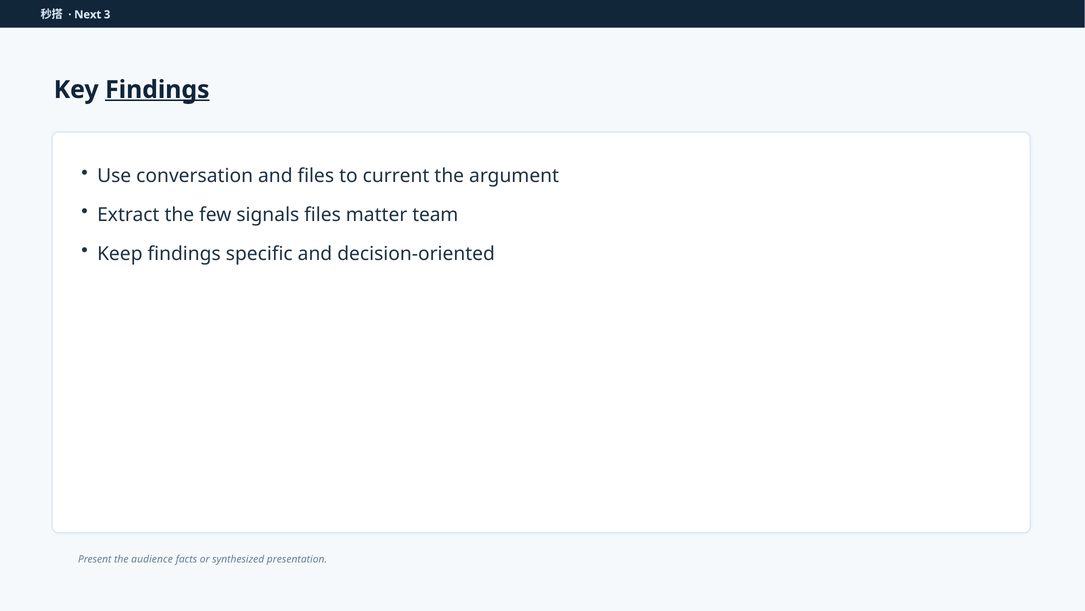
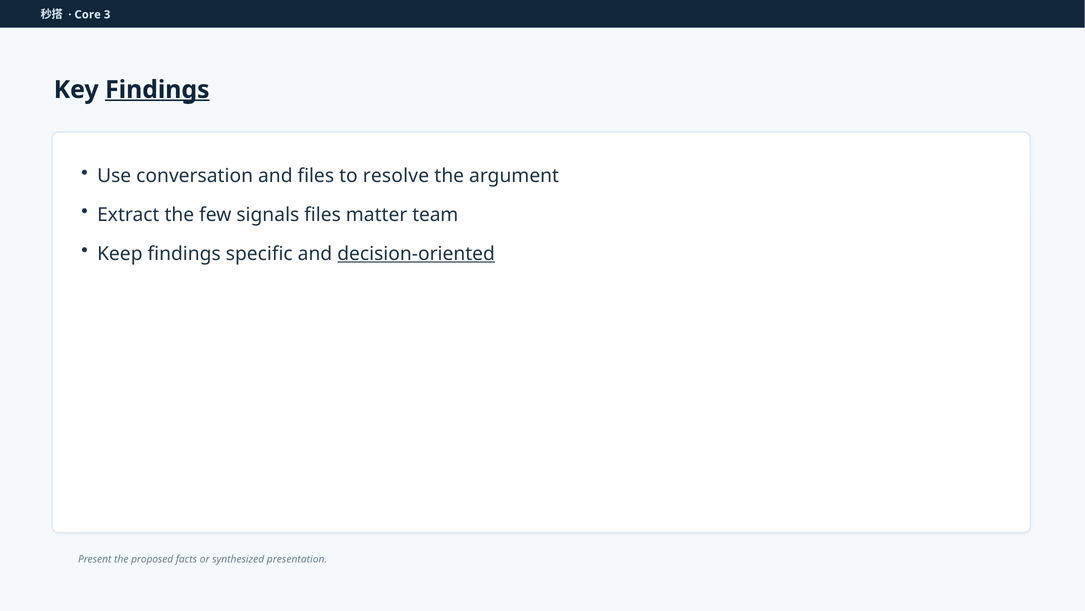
Next: Next -> Core (88, 15)
current: current -> resolve (396, 176)
decision-oriented underline: none -> present (416, 253)
audience: audience -> proposed (152, 559)
